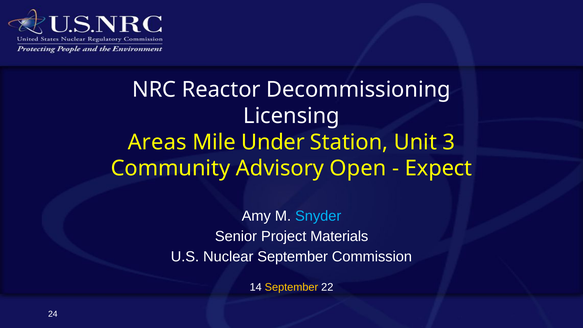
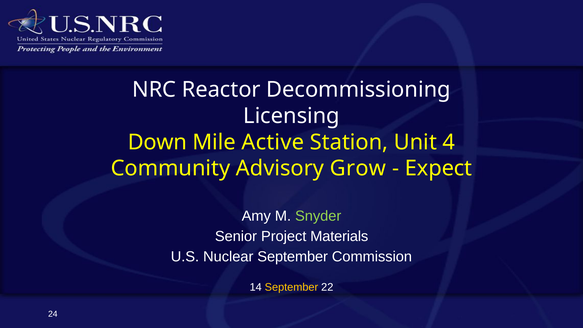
Areas: Areas -> Down (157, 142)
Under: Under -> Active (273, 142)
3: 3 -> 4 (449, 142)
Open: Open -> Grow (358, 168)
Snyder colour: light blue -> light green (318, 216)
